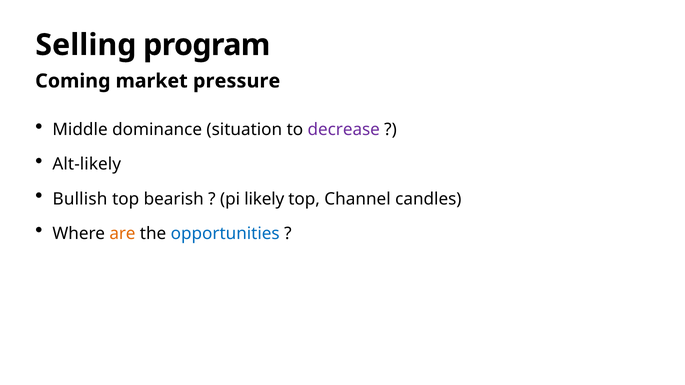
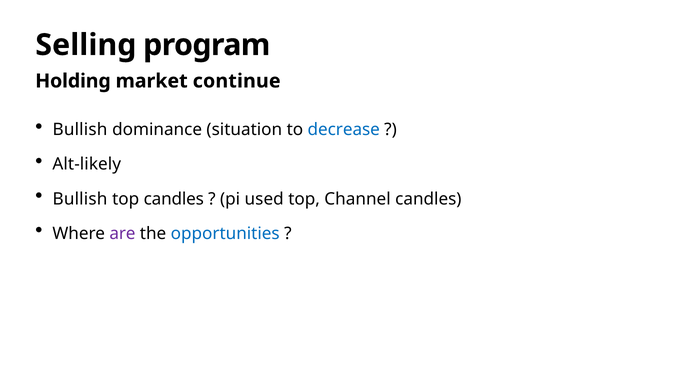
Coming: Coming -> Holding (73, 81)
pressure: pressure -> continue (237, 81)
Middle: Middle -> Bullish (80, 130)
decrease colour: purple -> blue (344, 130)
top bearish: bearish -> candles (174, 199)
likely: likely -> used (264, 199)
are colour: orange -> purple (122, 234)
